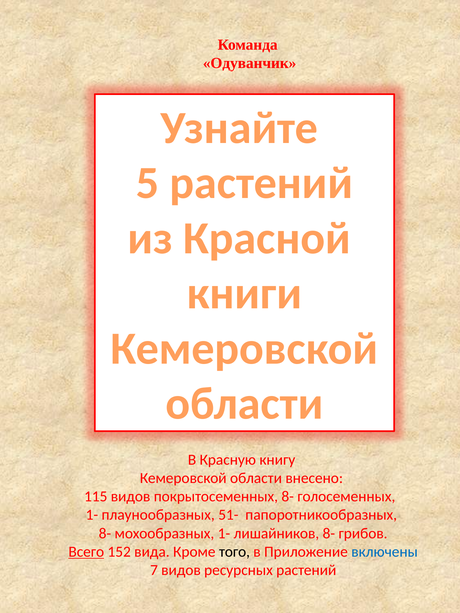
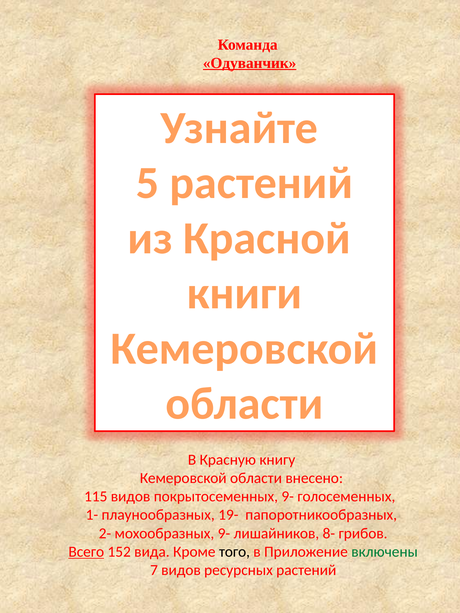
Одуванчик underline: none -> present (250, 63)
покрытосеменных 8-: 8- -> 9- (288, 497)
51-: 51- -> 19- (228, 515)
8-: 8- -> 2- (105, 534)
мохообразных 1-: 1- -> 9- (224, 534)
включены colour: blue -> green (385, 552)
